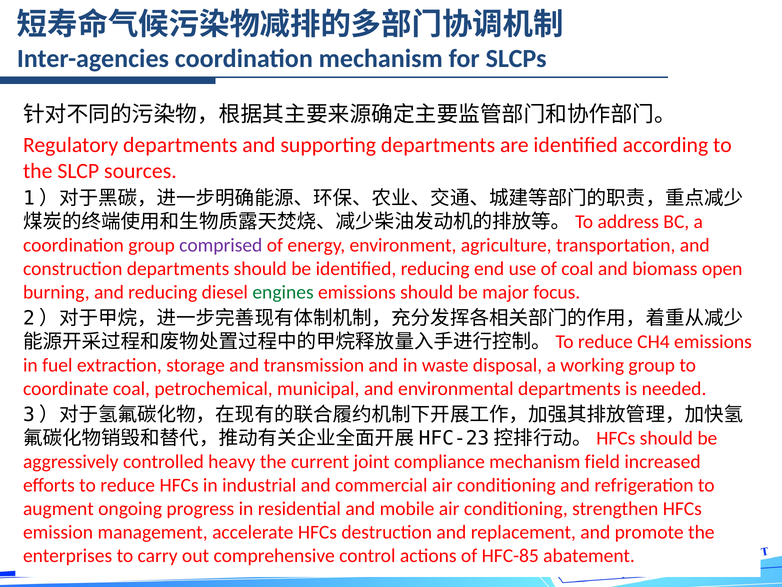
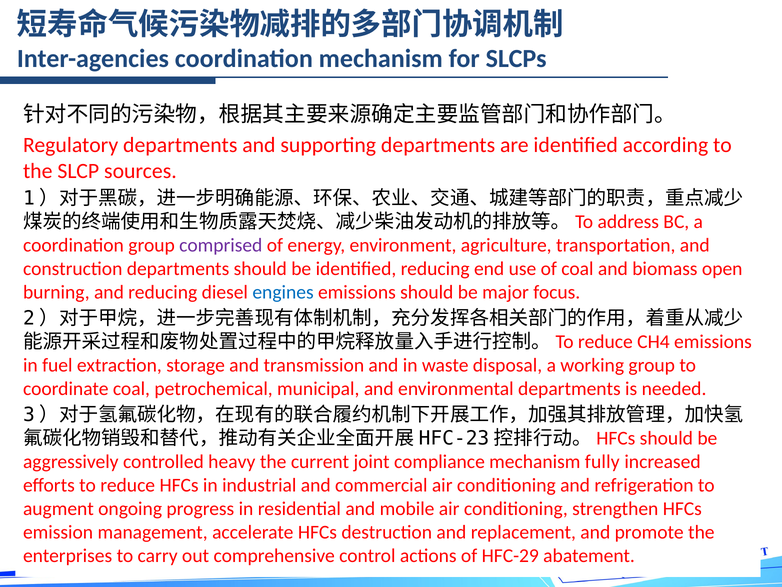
engines colour: green -> blue (283, 292)
field: field -> fully (602, 462)
HFC-85: HFC-85 -> HFC-29 (510, 555)
